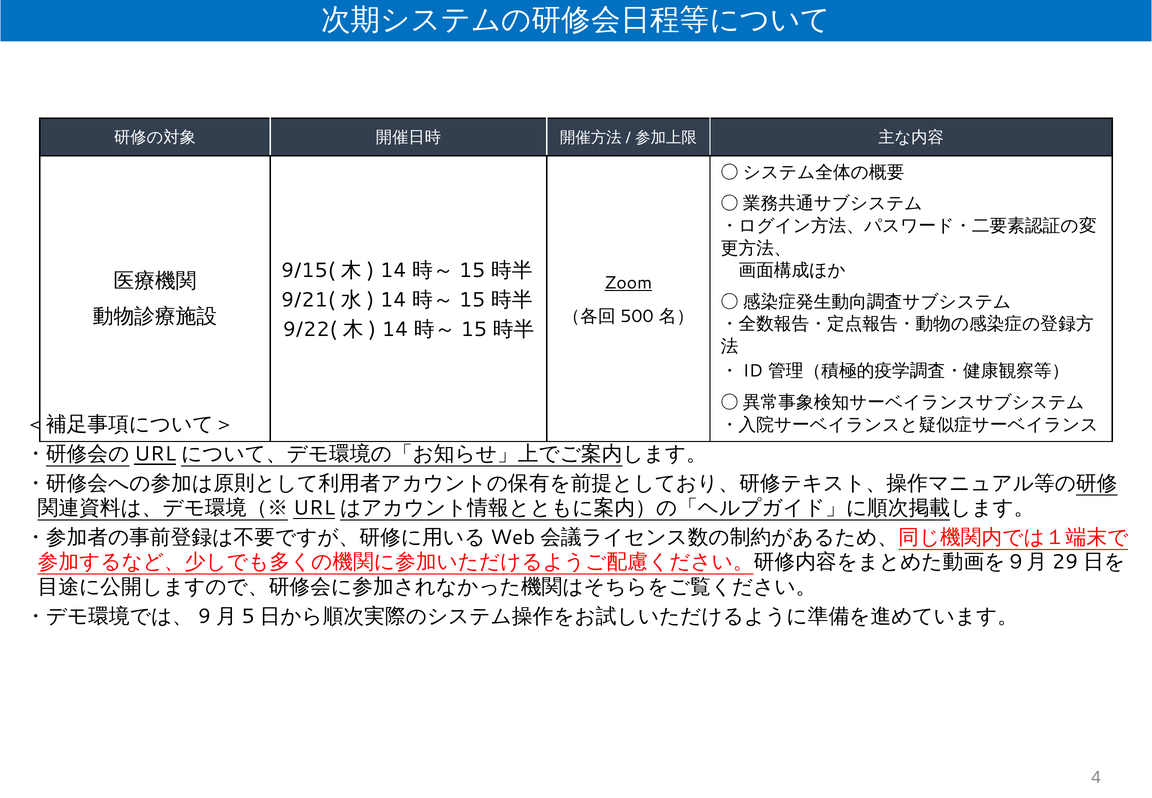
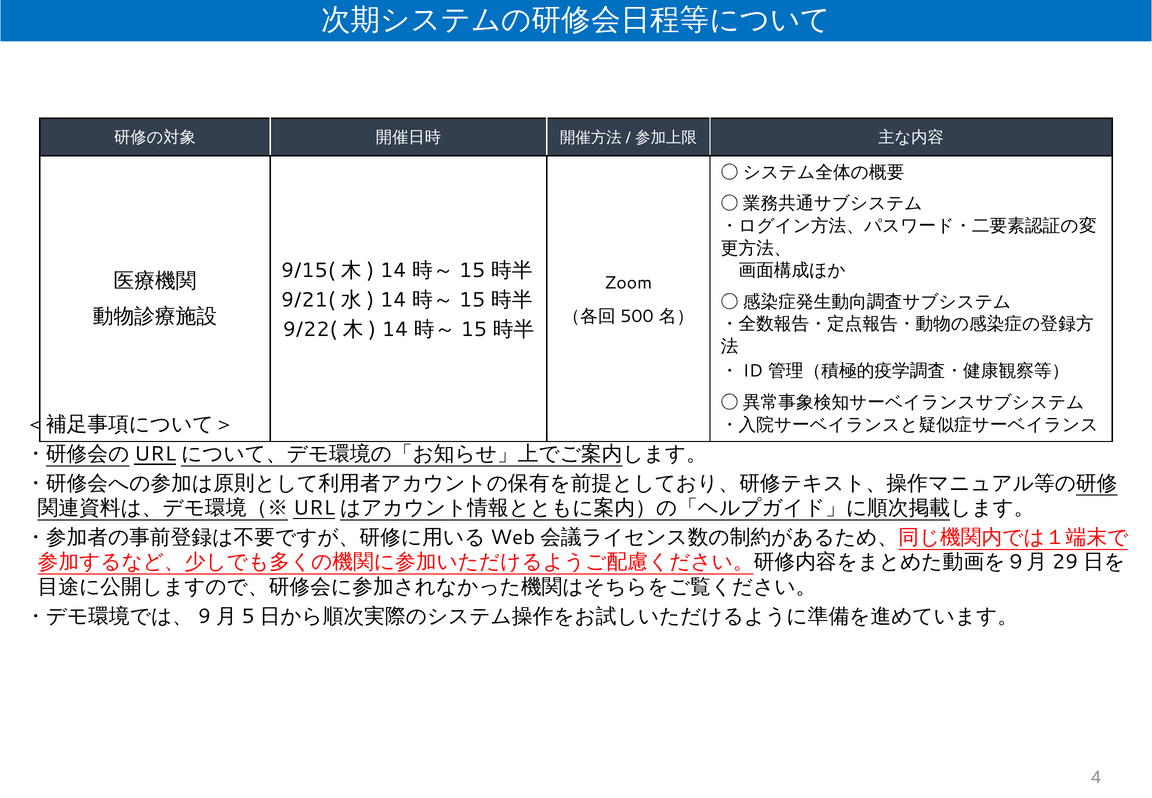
Zoom underline: present -> none (628, 283)
